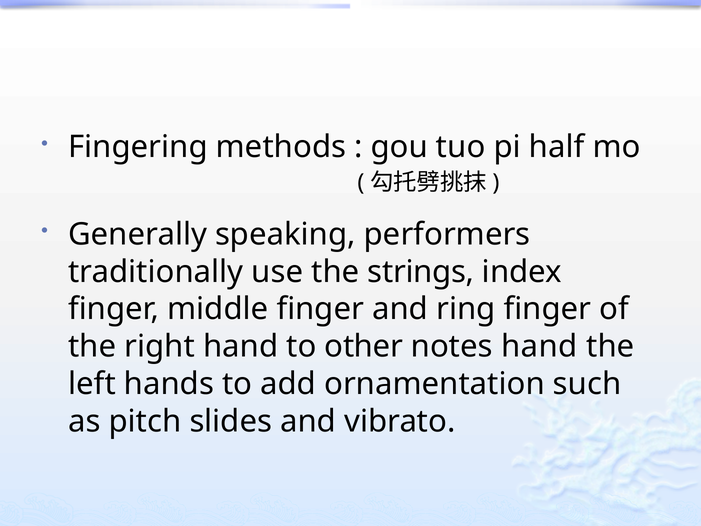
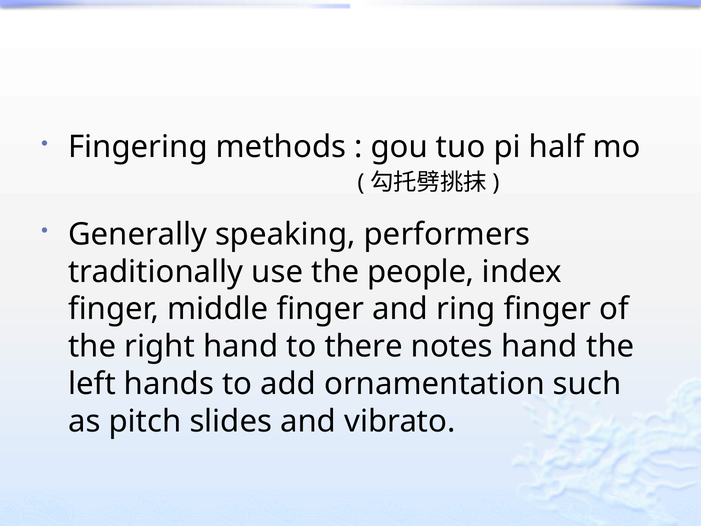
strings: strings -> people (421, 272)
other: other -> there (364, 346)
